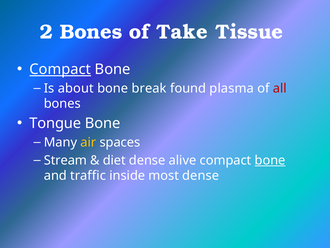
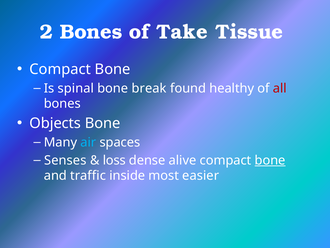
Compact underline: present -> none (60, 69)
about: about -> spinal (76, 88)
plasma: plasma -> healthy (232, 88)
Tongue: Tongue -> Objects (55, 123)
air colour: yellow -> light blue (88, 142)
Stream: Stream -> Senses (65, 160)
diet: diet -> loss (114, 160)
most dense: dense -> easier (201, 175)
